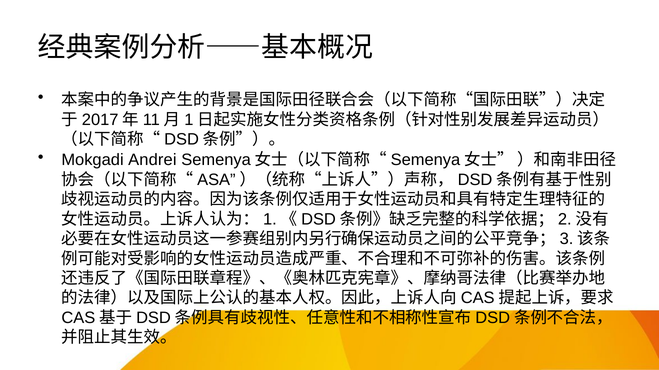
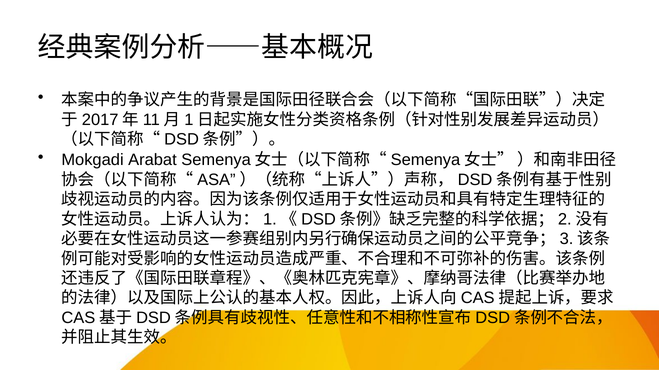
Andrei: Andrei -> Arabat (152, 160)
